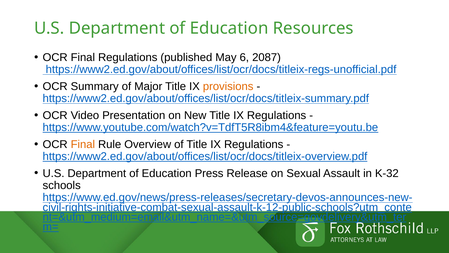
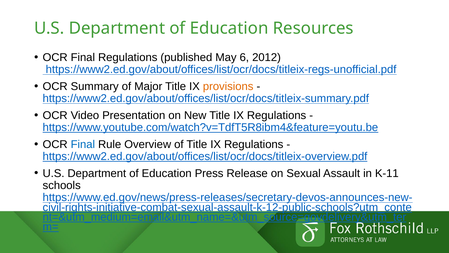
2087: 2087 -> 2012 (267, 57)
Final colour: orange -> blue (83, 144)
K-32: K-32 -> K-11 (387, 173)
